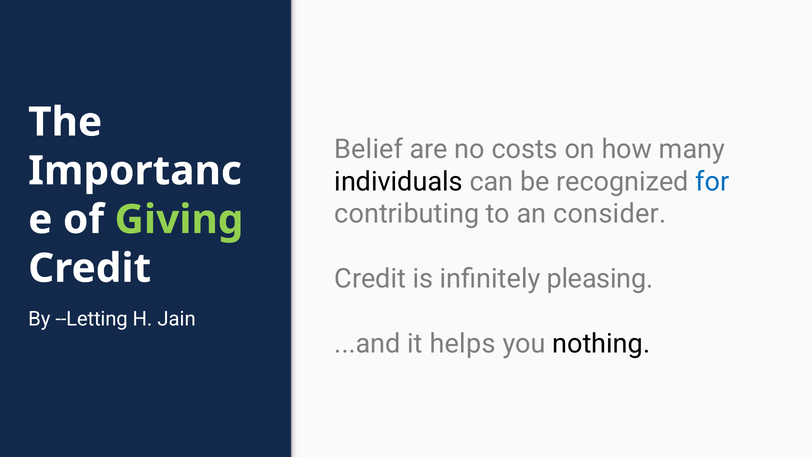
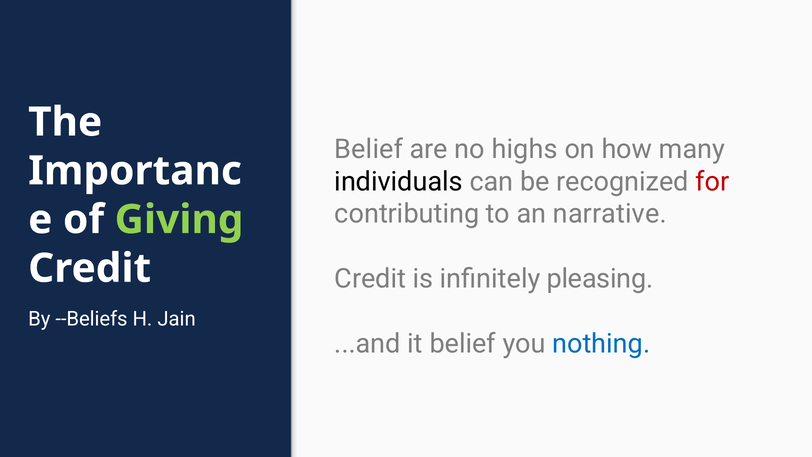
costs: costs -> highs (525, 149)
for colour: blue -> red (712, 181)
consider: consider -> narrative (610, 214)
--Letting: --Letting -> --Beliefs (91, 319)
it helps: helps -> belief (463, 344)
nothing colour: black -> blue (601, 344)
